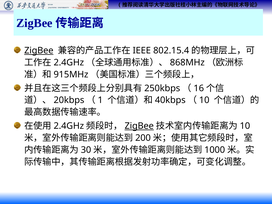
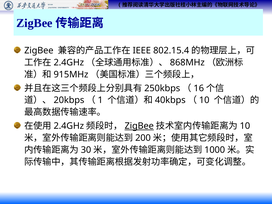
ZigBee underline: present -> none (39, 51)
